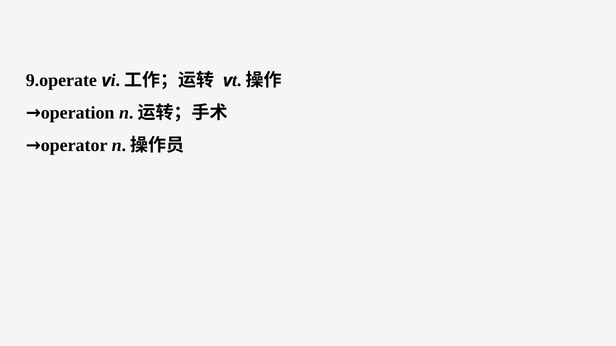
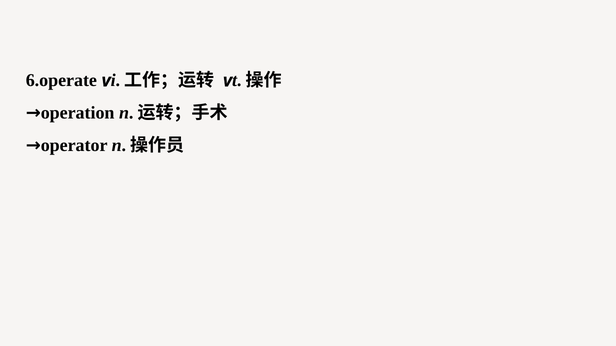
9.operate: 9.operate -> 6.operate (61, 81)
